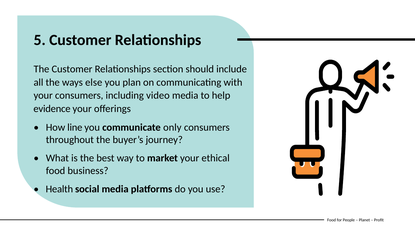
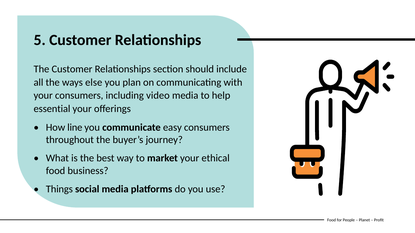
evidence: evidence -> essential (52, 109)
only: only -> easy (172, 128)
Health: Health -> Things (59, 189)
